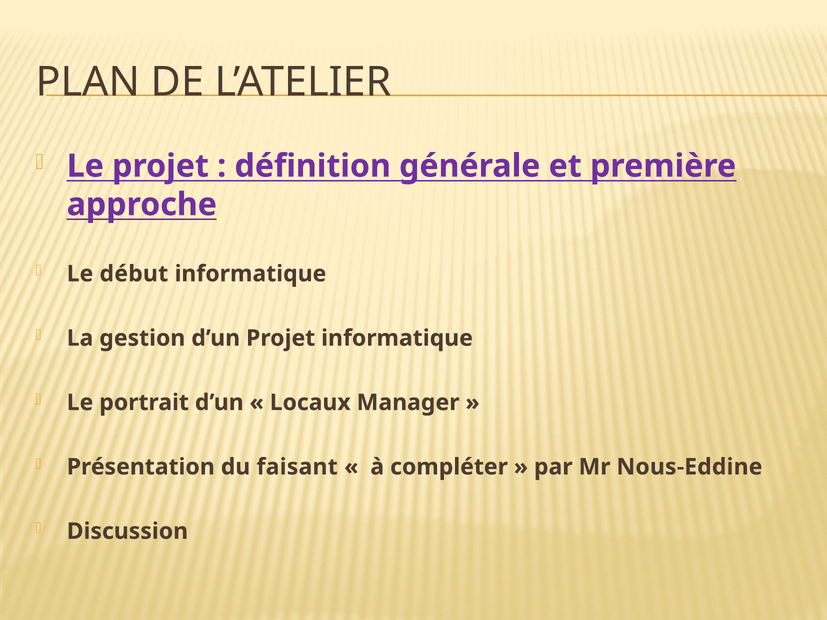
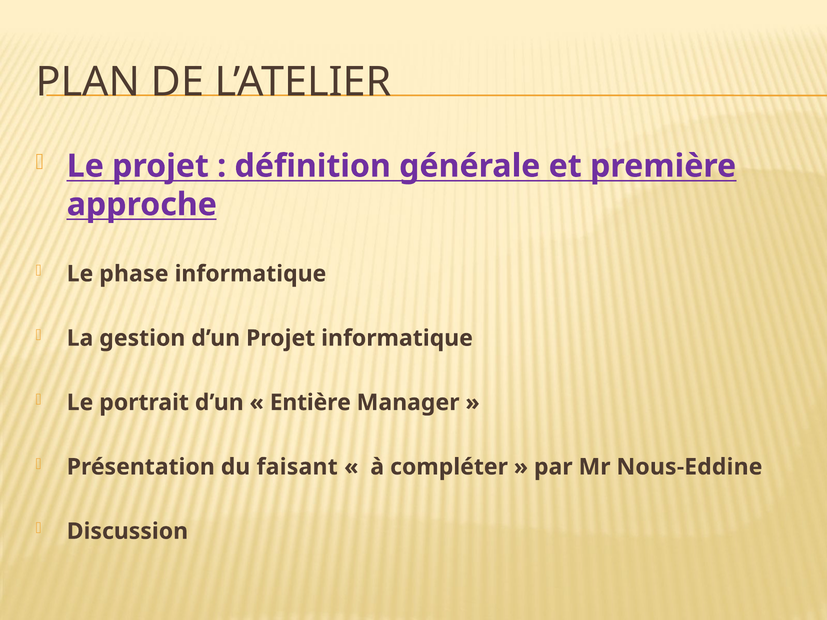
début: début -> phase (134, 274)
Locaux: Locaux -> Entière (310, 403)
